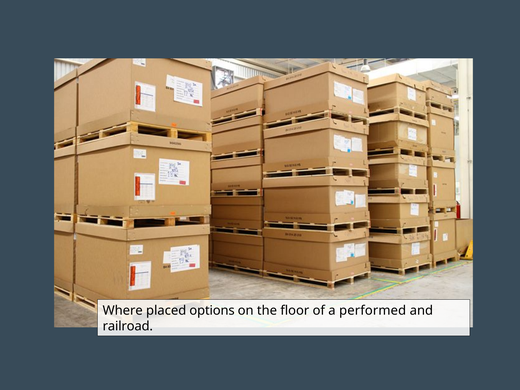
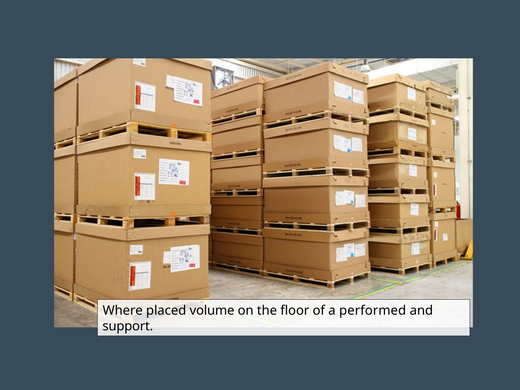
options: options -> volume (212, 311)
railroad: railroad -> support (128, 326)
